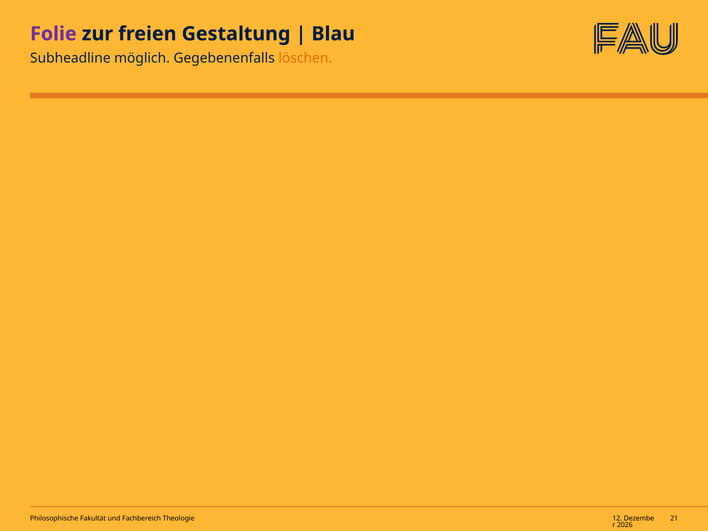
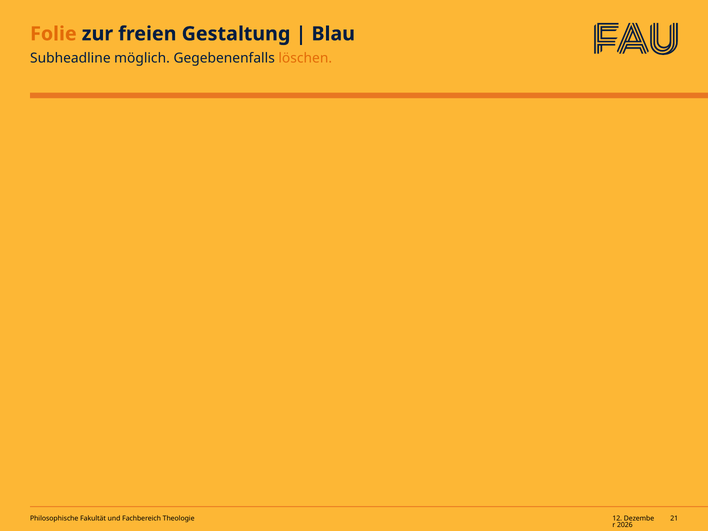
Folie colour: purple -> orange (53, 34)
